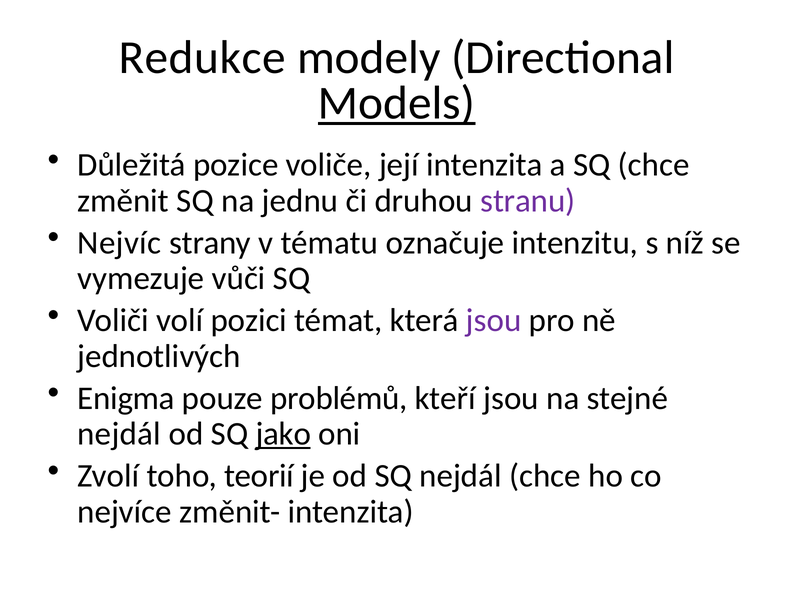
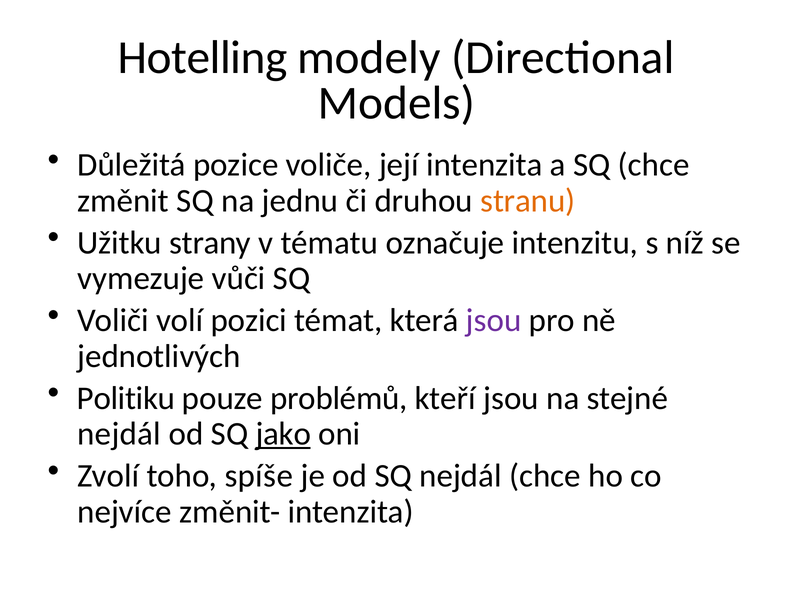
Redukce: Redukce -> Hotelling (203, 58)
Models underline: present -> none (397, 103)
stranu colour: purple -> orange (528, 201)
Nejvíc: Nejvíc -> Užitku (120, 243)
Enigma: Enigma -> Politiku (126, 398)
teorií: teorií -> spíše (259, 476)
